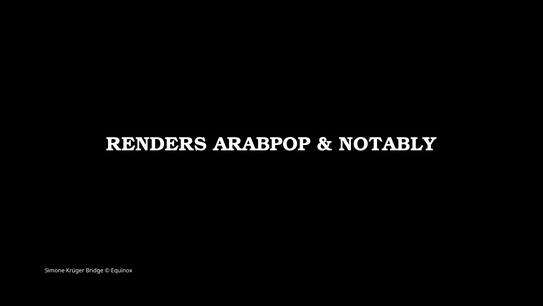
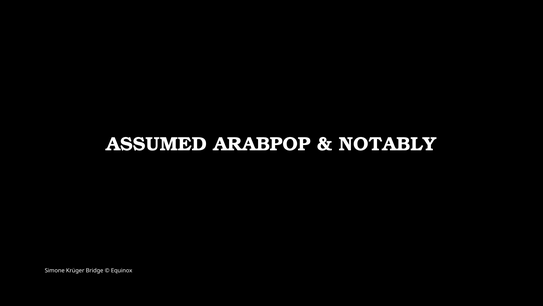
RENDERS: RENDERS -> ASSUMED (157, 144)
